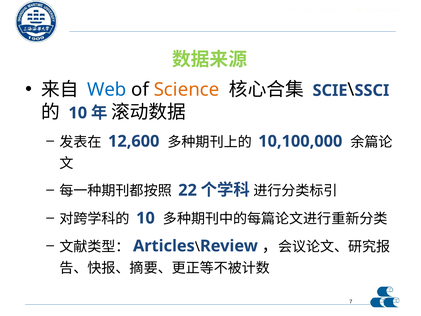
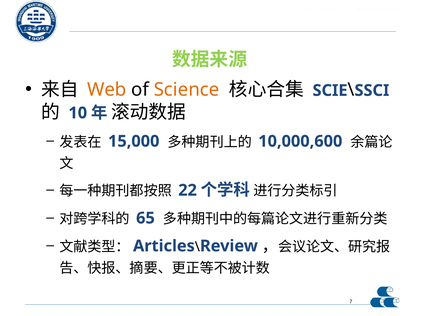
Web colour: blue -> orange (107, 90)
12,600: 12,600 -> 15,000 (134, 141)
10,100,000: 10,100,000 -> 10,000,600 (300, 141)
10: 10 -> 65 (145, 218)
